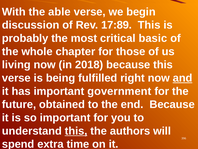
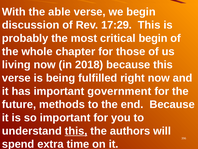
17:89: 17:89 -> 17:29 (117, 25)
critical basic: basic -> begin (153, 38)
and underline: present -> none (183, 78)
obtained: obtained -> methods (62, 104)
